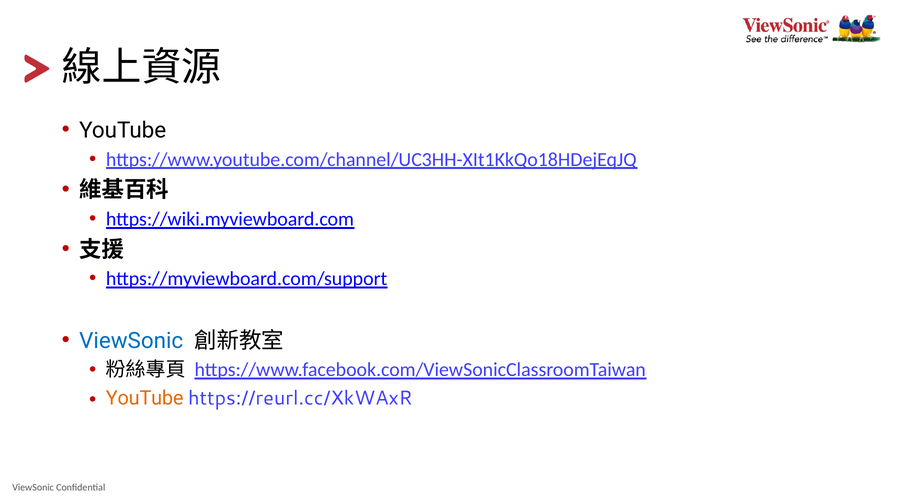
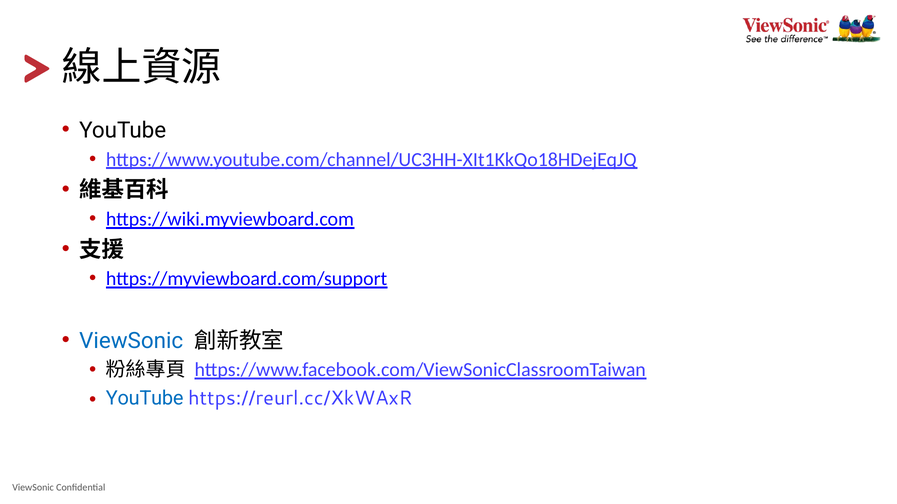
YouTube colour: orange -> blue (145, 399)
